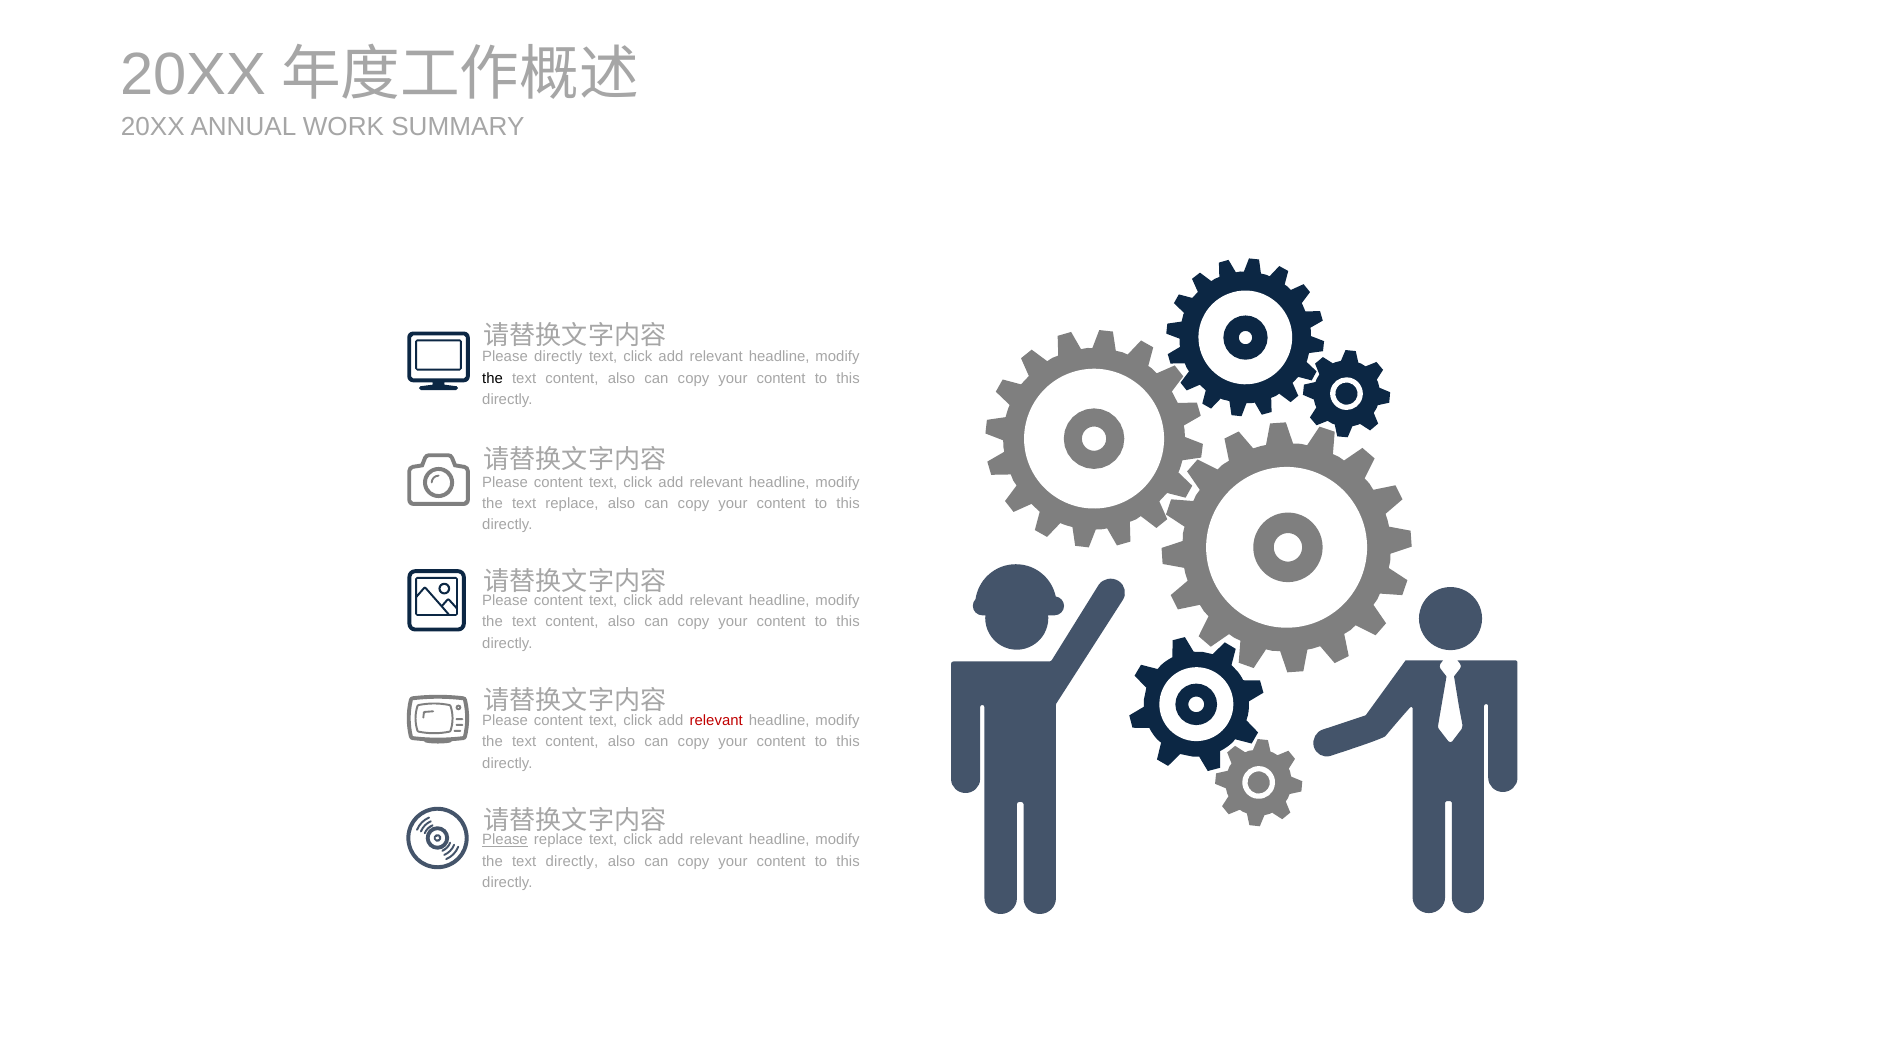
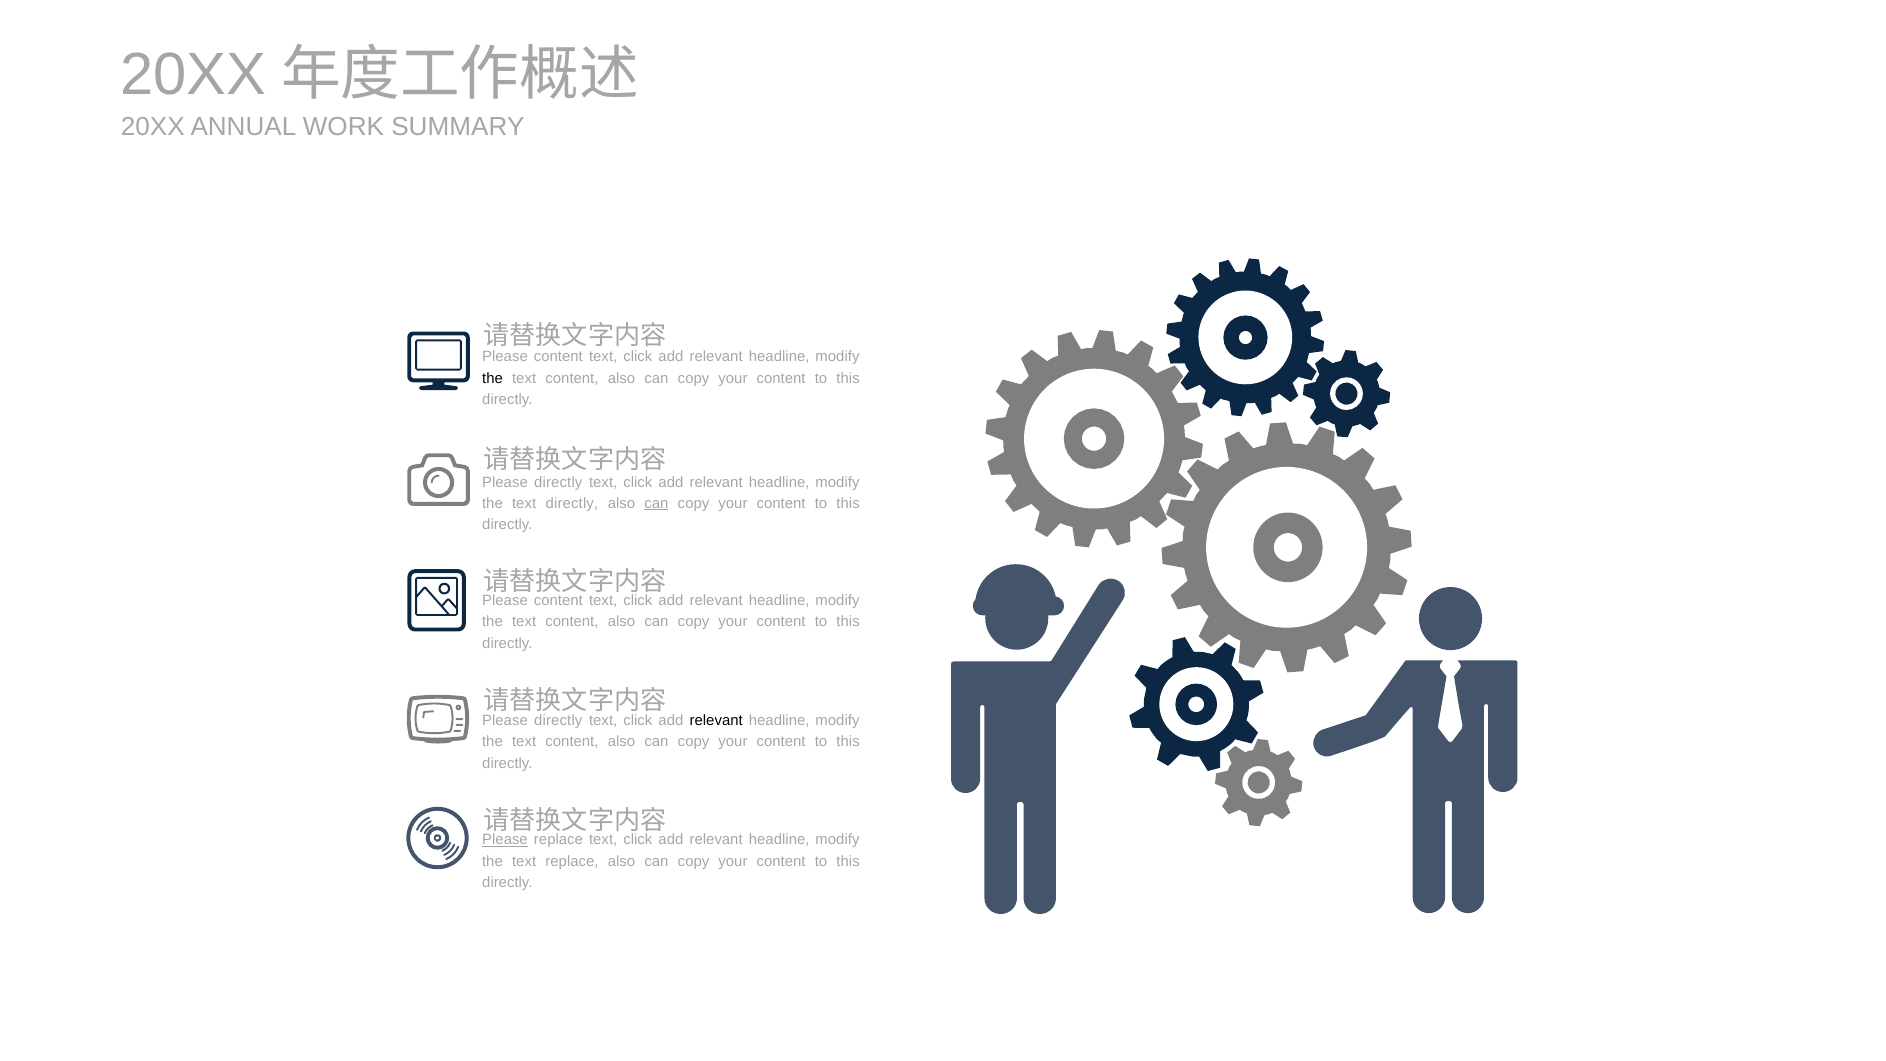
directly: directly -> content (558, 357)
content: content -> directly (558, 482)
text replace: replace -> directly (572, 503)
can underline: none -> present (656, 503)
content: content -> directly (558, 720)
relevant colour: red -> black (716, 720)
text directly: directly -> replace (572, 861)
